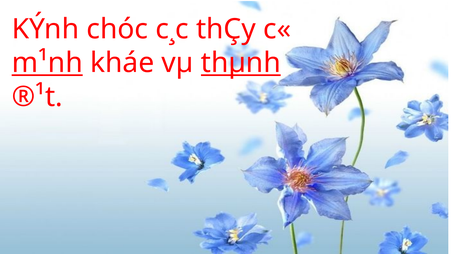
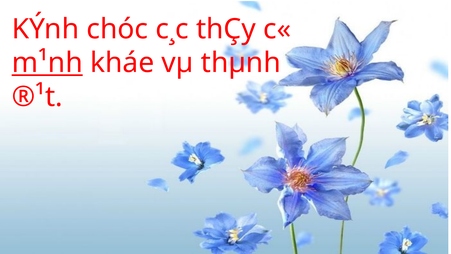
thµnh underline: present -> none (241, 63)
